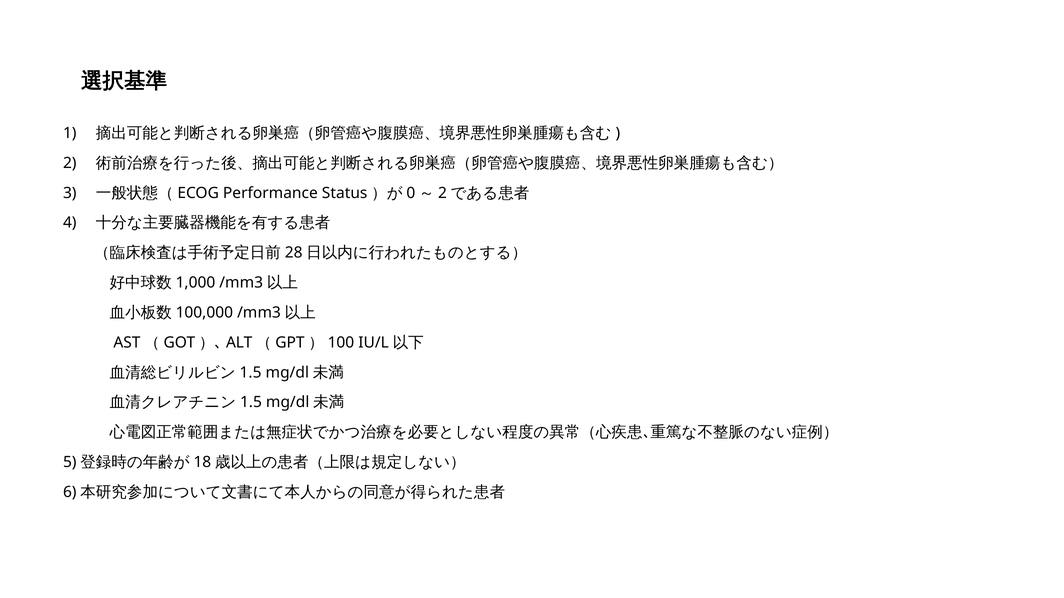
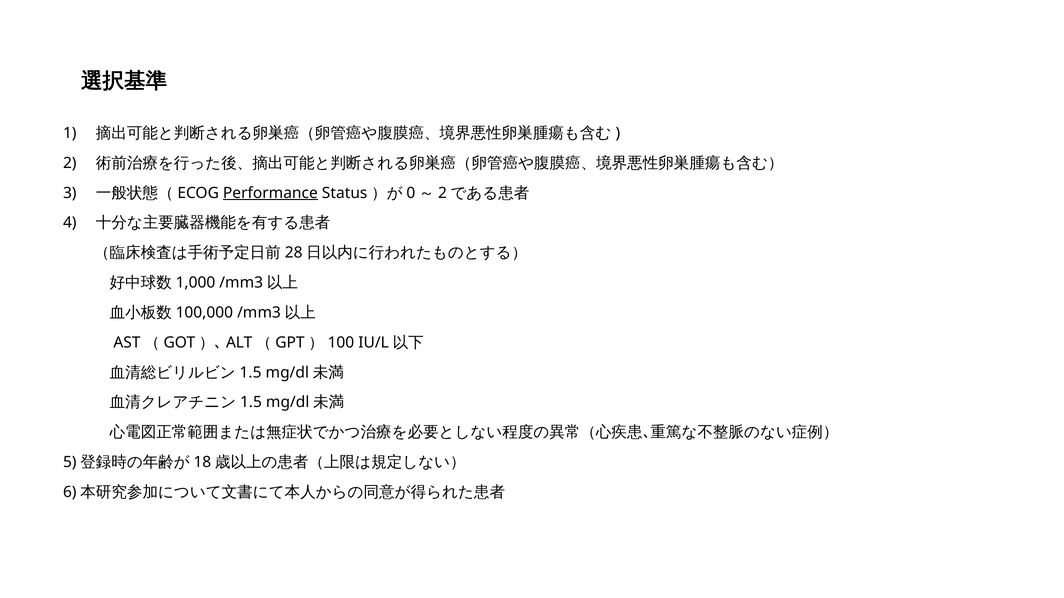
Performance underline: none -> present (270, 193)
